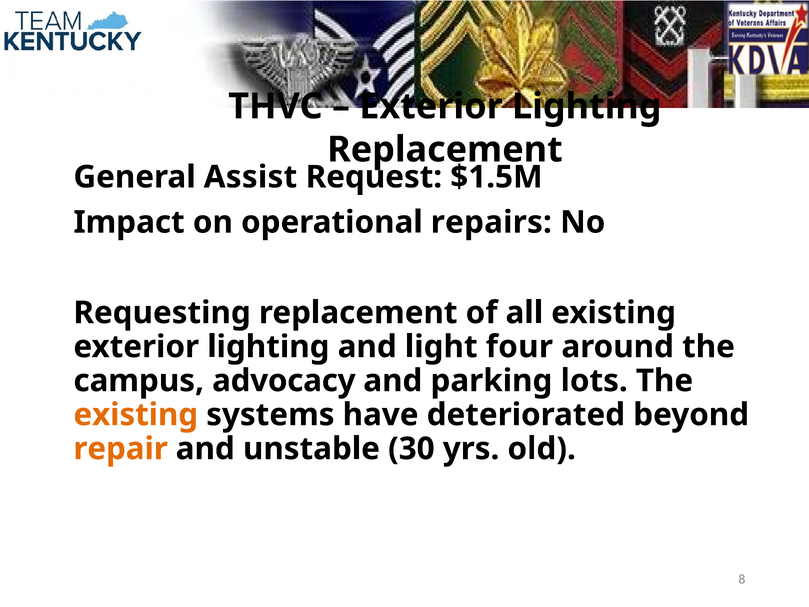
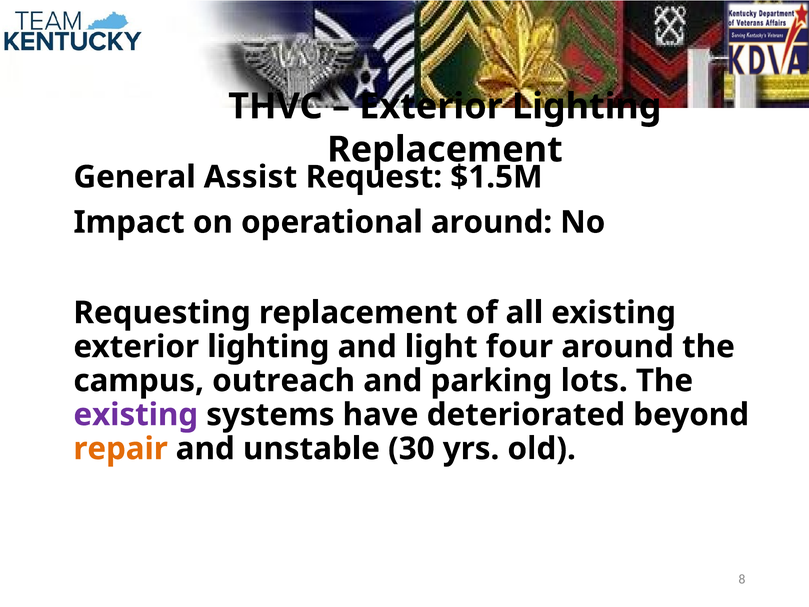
operational repairs: repairs -> around (491, 222)
advocacy: advocacy -> outreach (284, 381)
existing colour: orange -> purple (136, 415)
